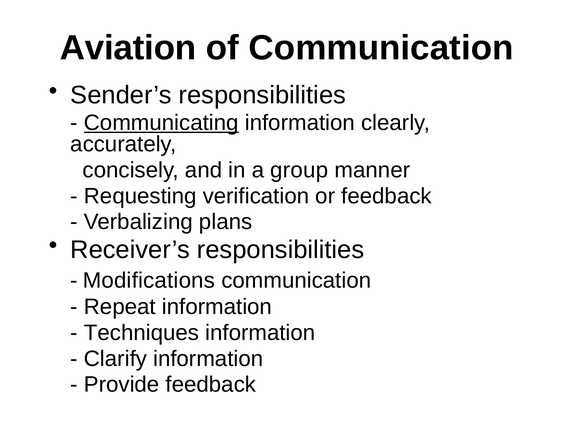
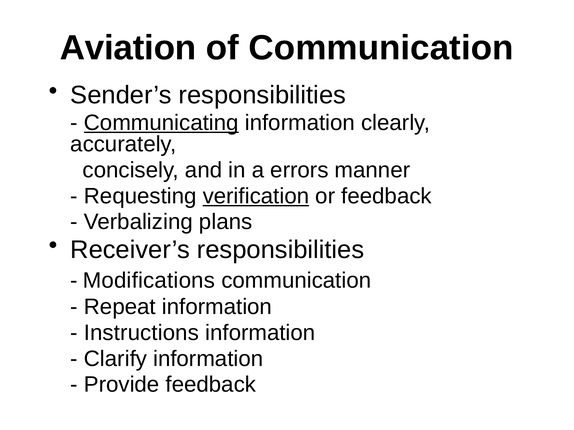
group: group -> errors (299, 170)
verification underline: none -> present (256, 196)
Techniques: Techniques -> Instructions (141, 333)
